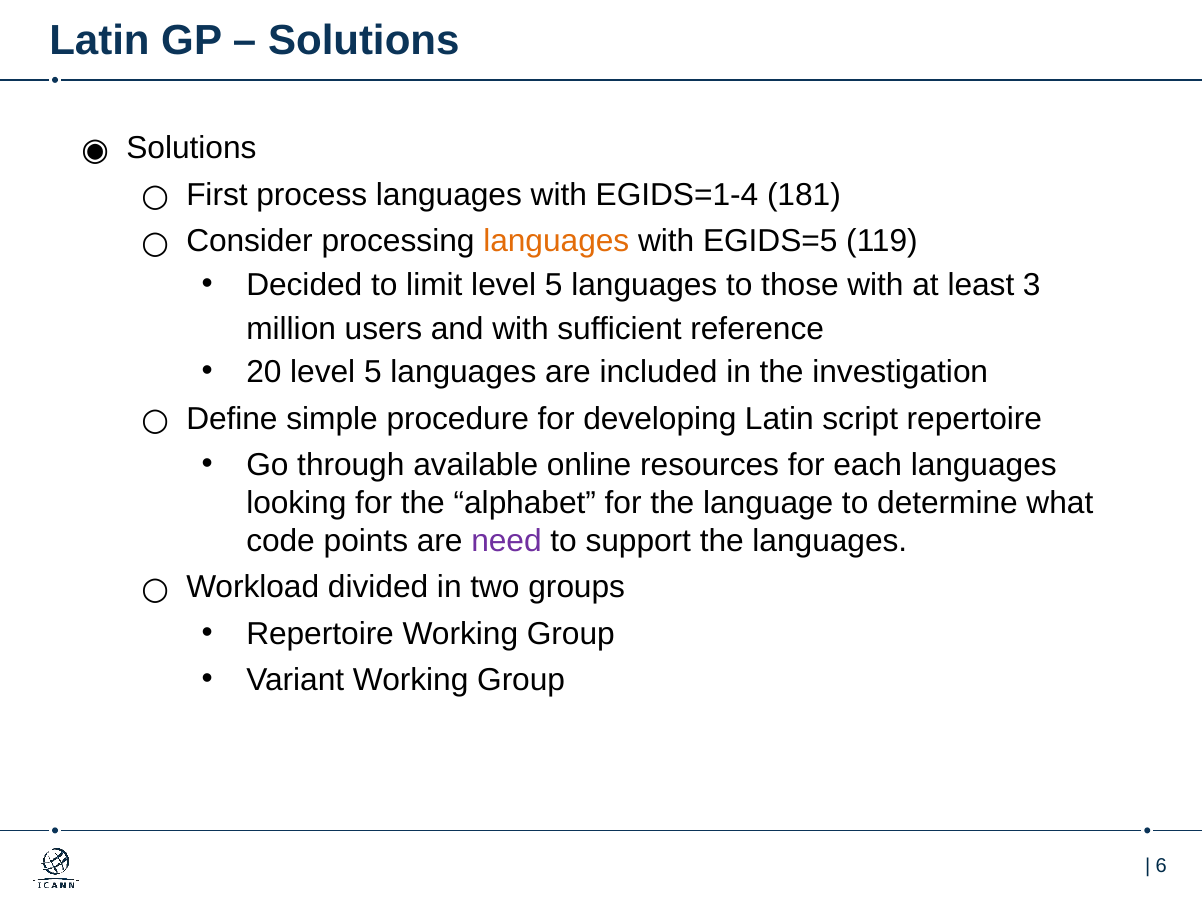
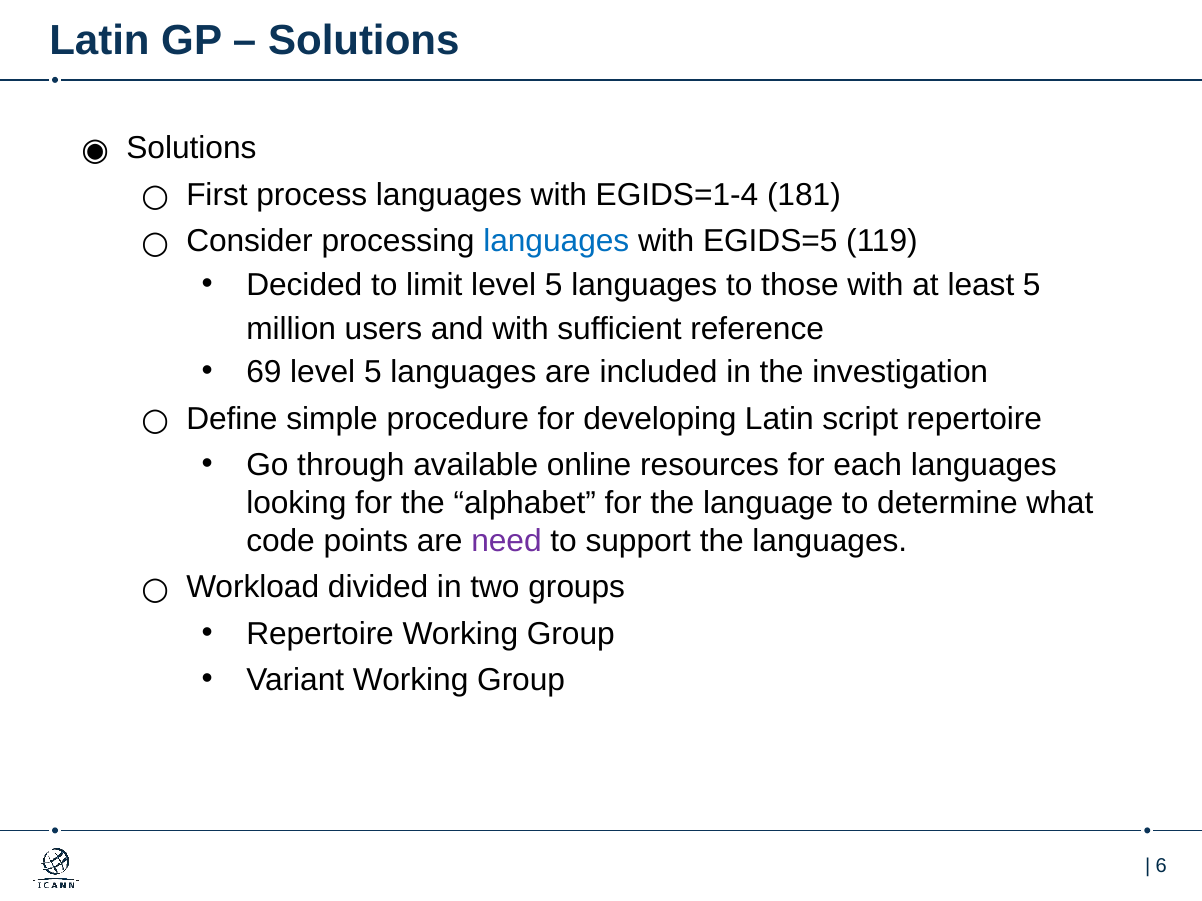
languages colour: orange -> blue (556, 241)
least 3: 3 -> 5 (1032, 285)
20: 20 -> 69 (264, 373)
